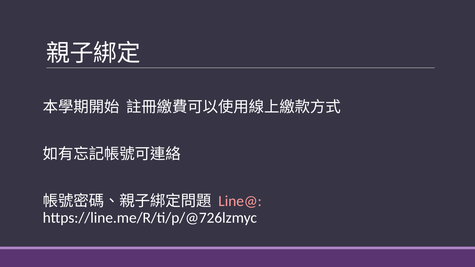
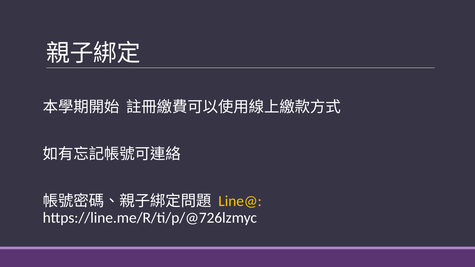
Line@ colour: pink -> yellow (240, 201)
